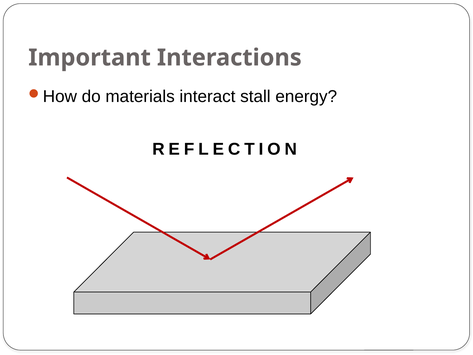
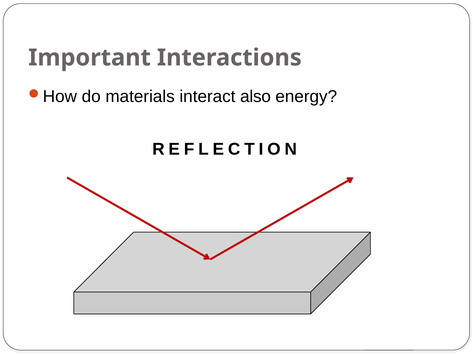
stall: stall -> also (255, 97)
